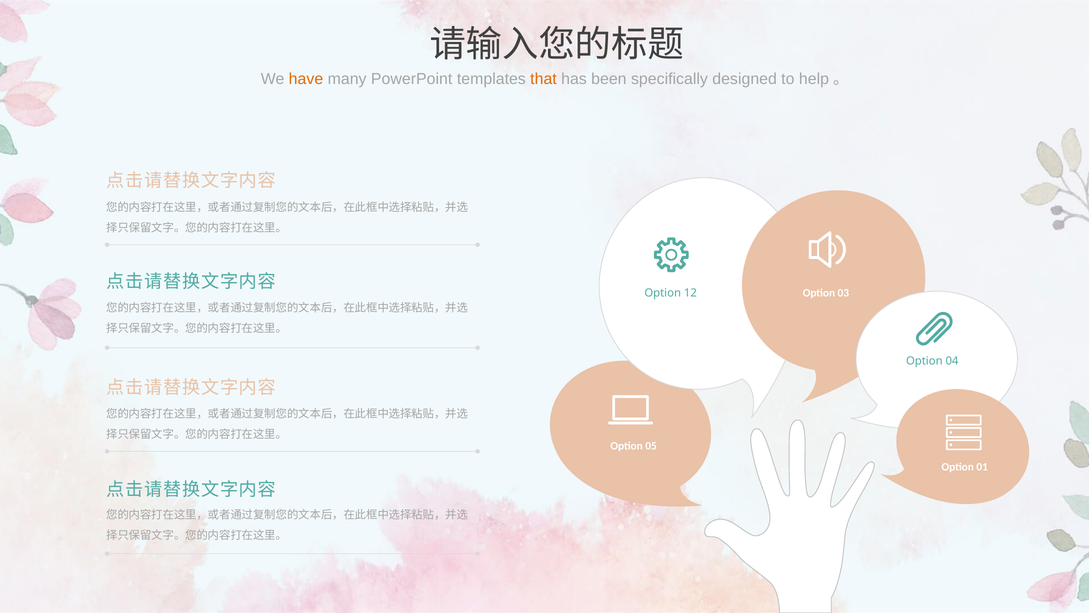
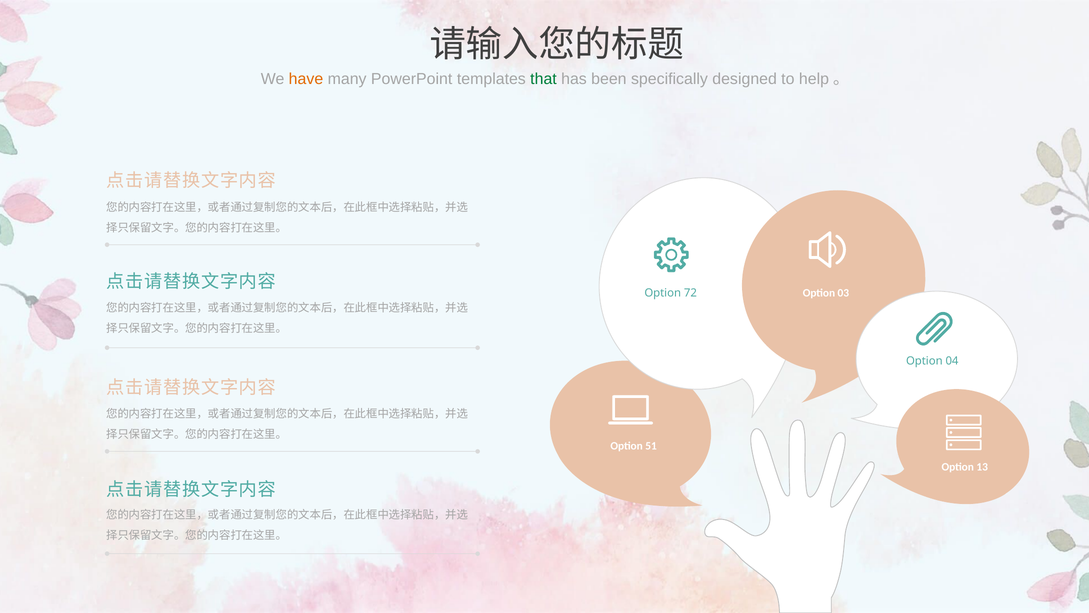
that colour: orange -> green (543, 79)
12: 12 -> 72 (690, 293)
05: 05 -> 51 (651, 445)
01: 01 -> 13 (982, 467)
